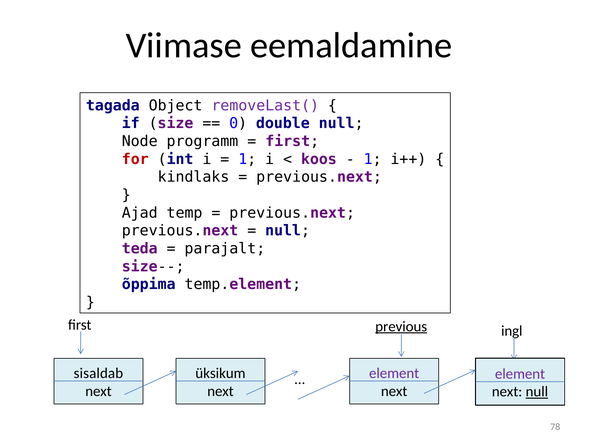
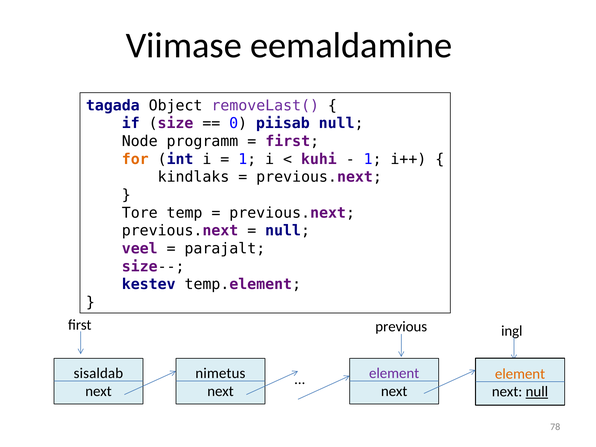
double: double -> piisab (283, 123)
for colour: red -> orange (135, 159)
koos: koos -> kuhi (319, 159)
Ajad: Ajad -> Tore (140, 213)
teda: teda -> veel (140, 249)
õppima: õppima -> kestev (149, 284)
previous underline: present -> none (401, 326)
üksikum: üksikum -> nimetus (220, 373)
element colour: purple -> orange (520, 374)
